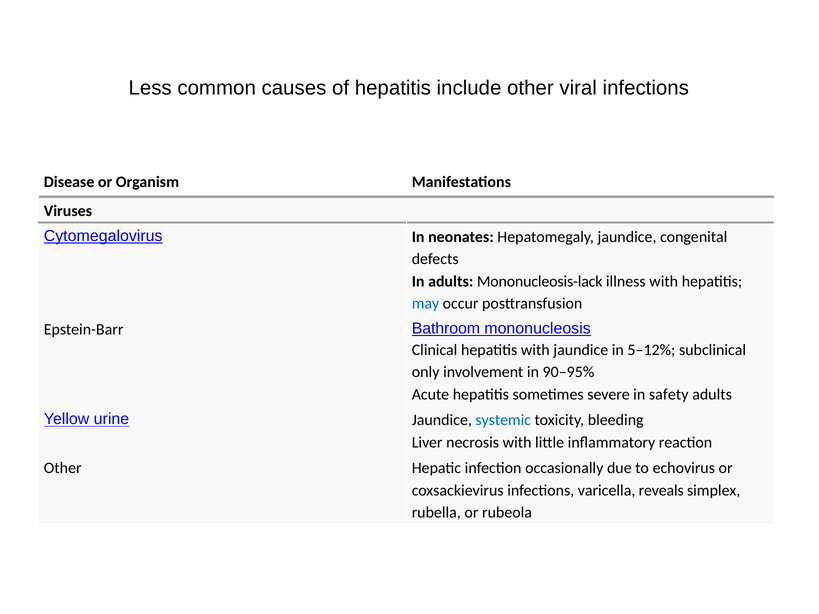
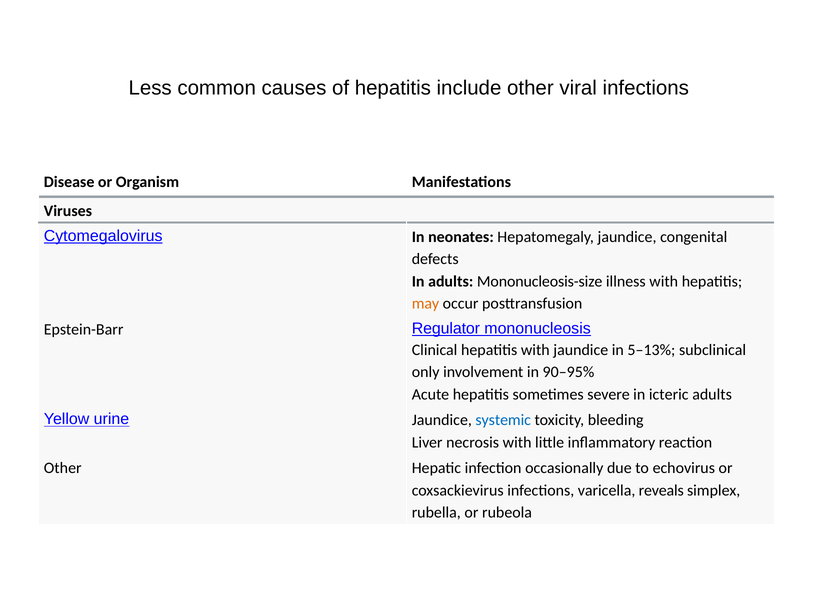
Mononucleosis-lack: Mononucleosis-lack -> Mononucleosis-size (540, 282)
may colour: blue -> orange (425, 304)
Bathroom: Bathroom -> Regulator (446, 329)
5–12%: 5–12% -> 5–13% (651, 350)
safety: safety -> icteric (669, 395)
